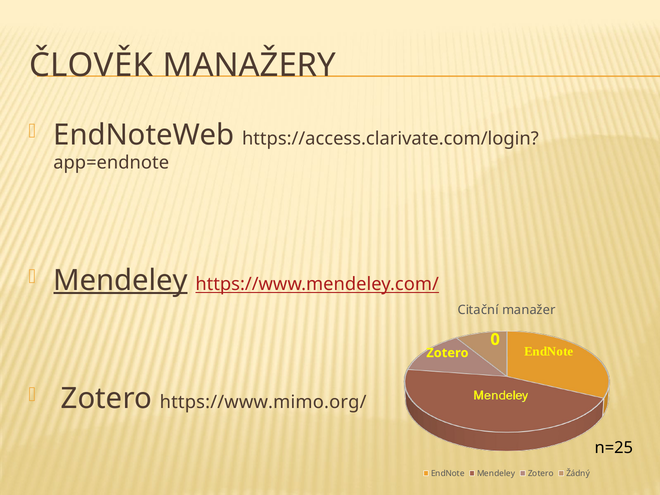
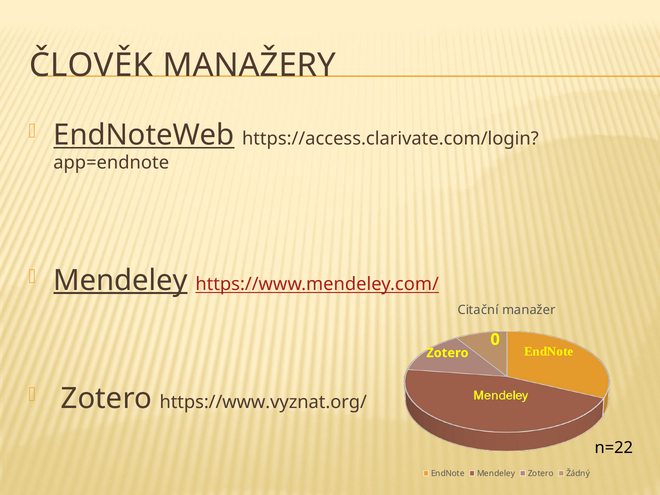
EndNoteWeb underline: none -> present (144, 135)
https://www.mimo.org/: https://www.mimo.org/ -> https://www.vyznat.org/ (263, 402)
n=25: n=25 -> n=22 (614, 448)
